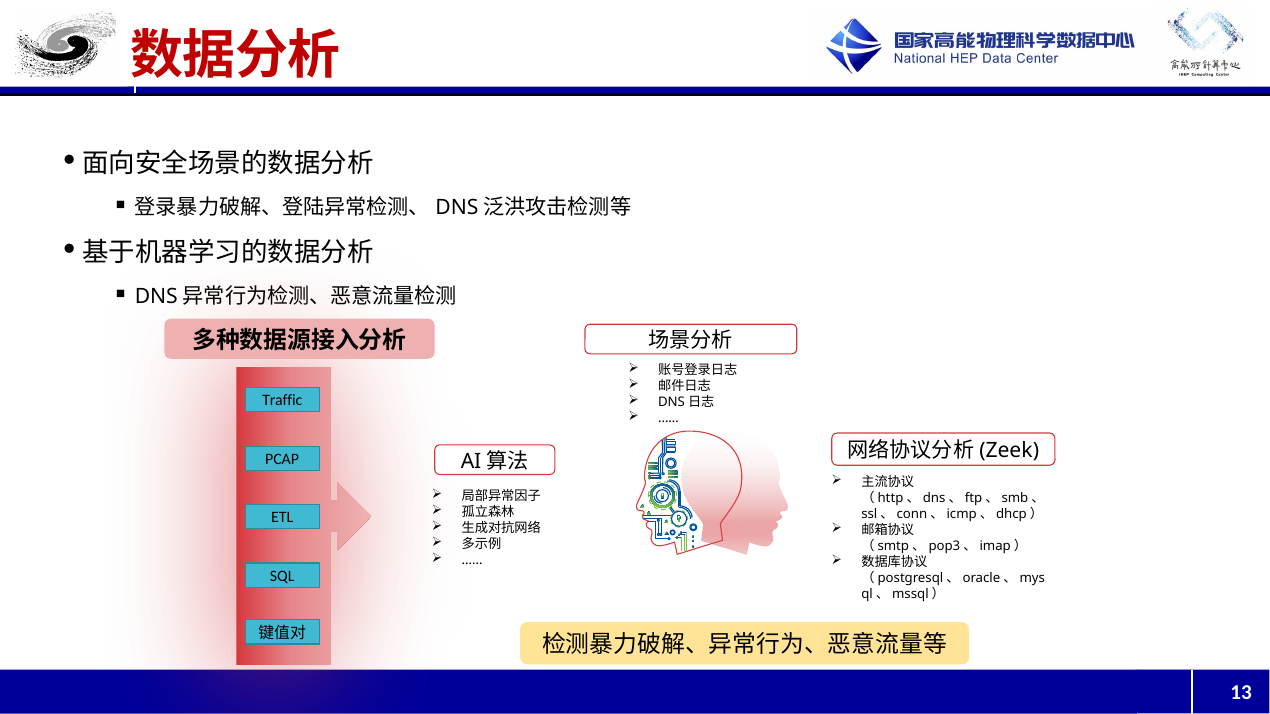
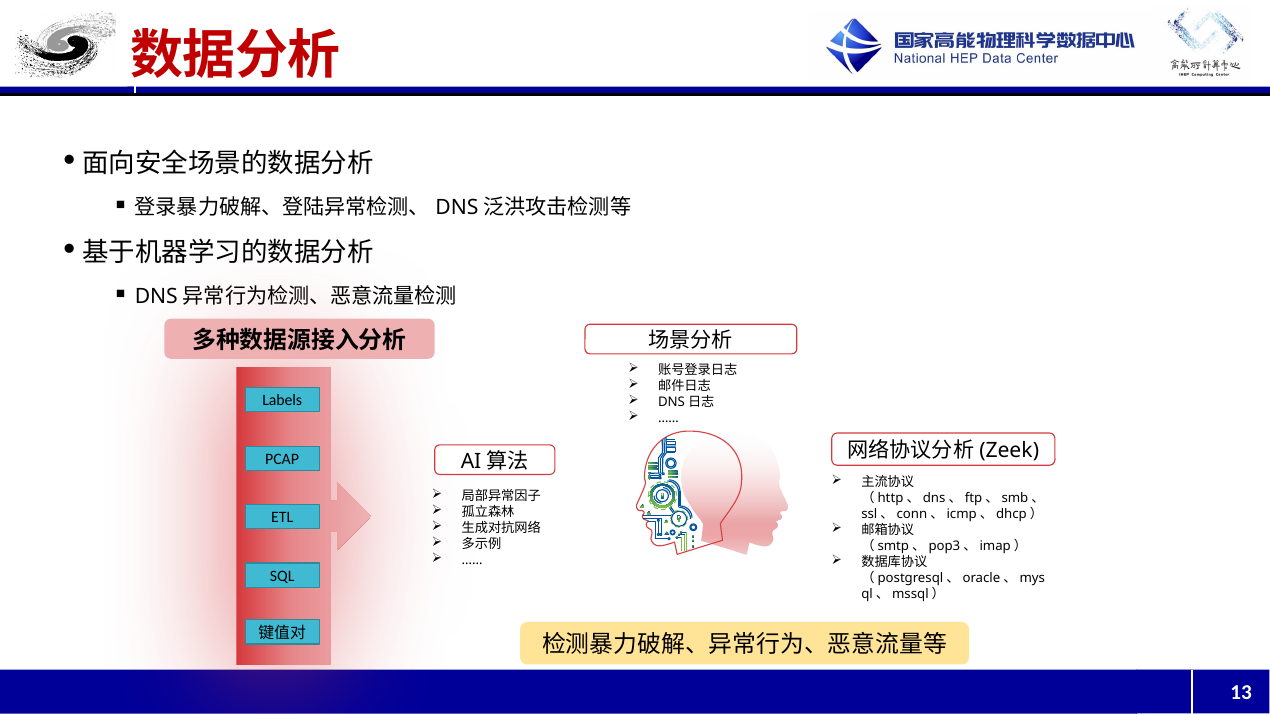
Traffic: Traffic -> Labels (282, 401)
